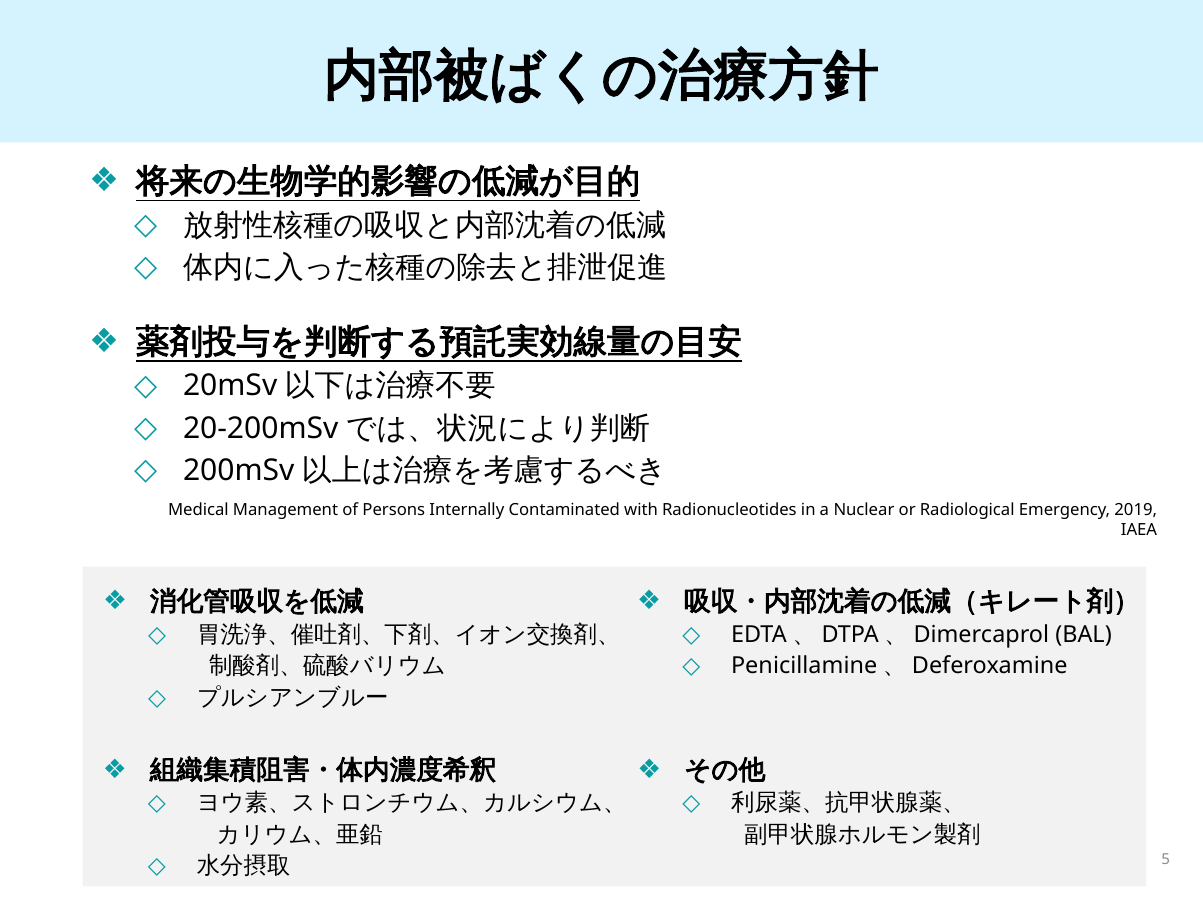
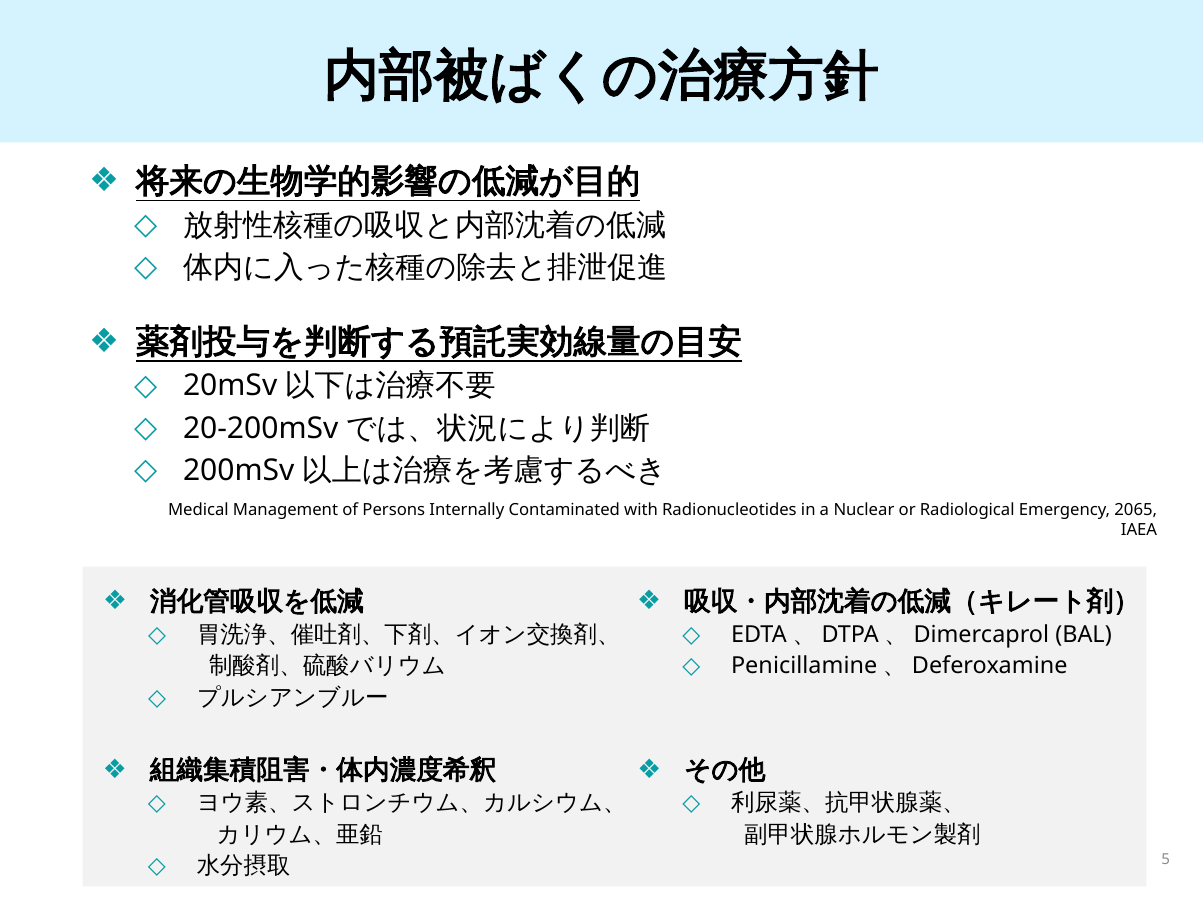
2019: 2019 -> 2065 (1136, 510)
